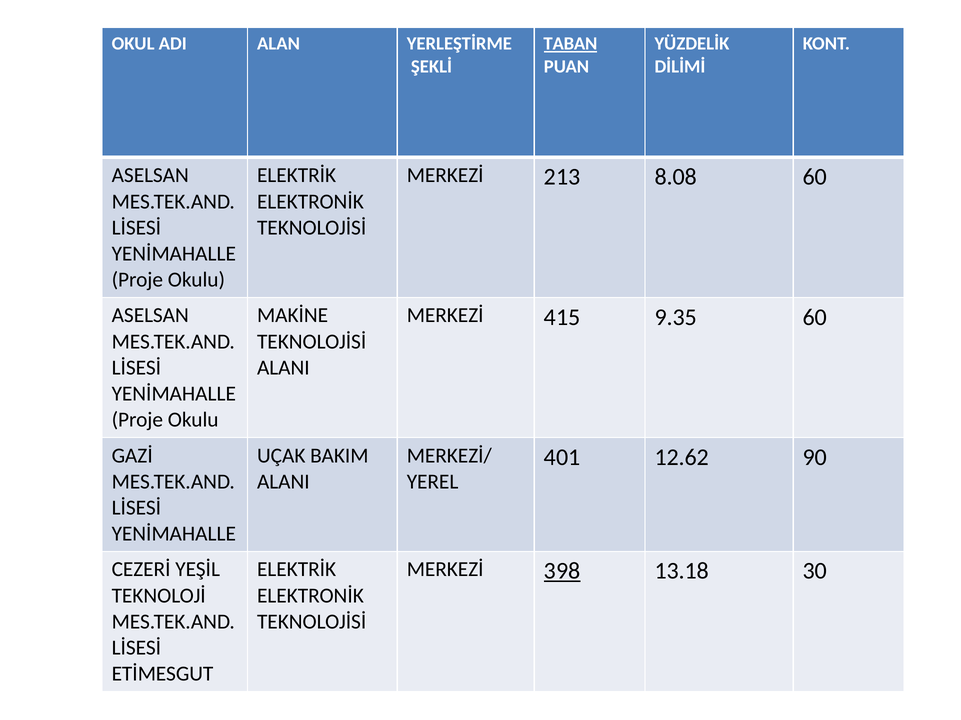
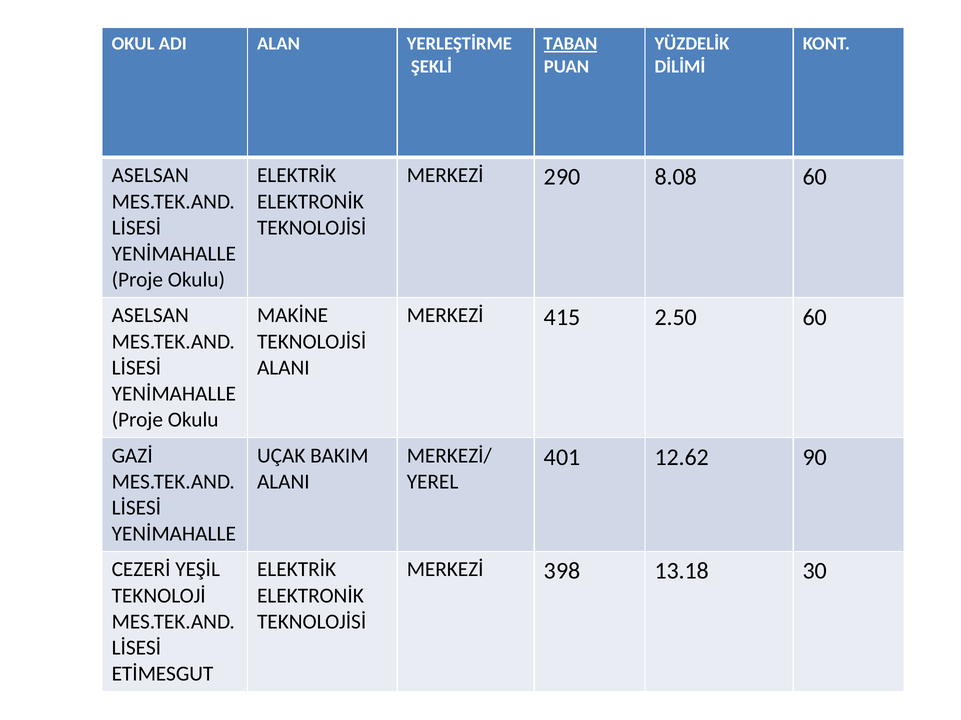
213: 213 -> 290 (562, 177)
9.35: 9.35 -> 2.50 (676, 317)
398 underline: present -> none (562, 572)
